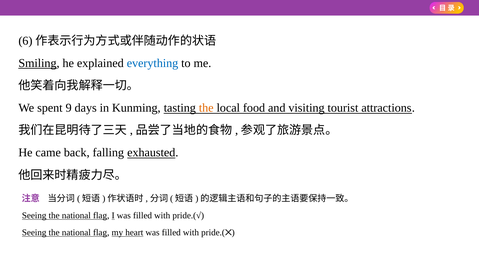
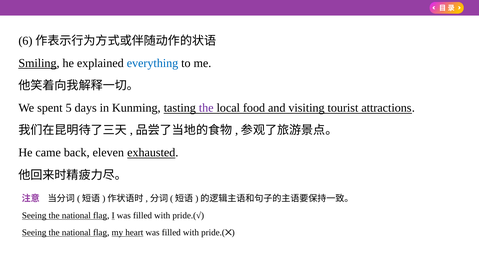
9: 9 -> 5 (69, 108)
the colour: orange -> purple (206, 108)
falling: falling -> eleven (108, 153)
